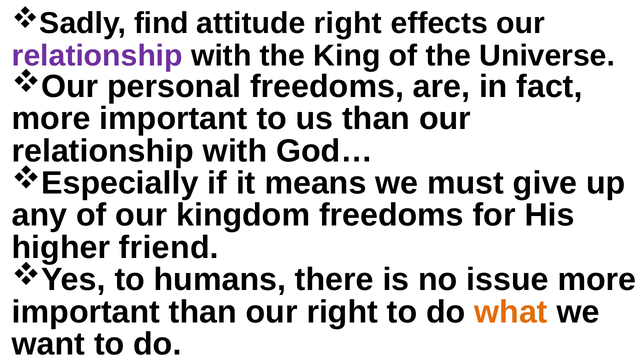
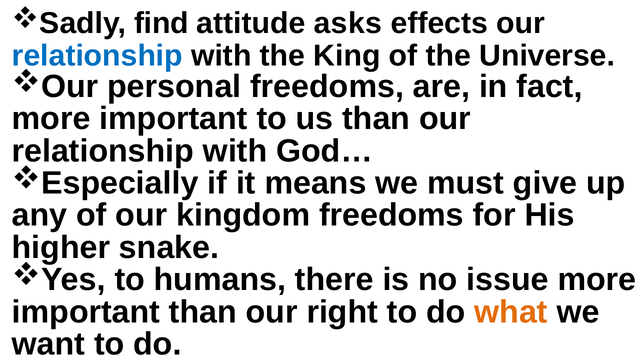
attitude right: right -> asks (348, 23)
relationship colour: purple -> blue (97, 56)
friend: friend -> snake (169, 248)
